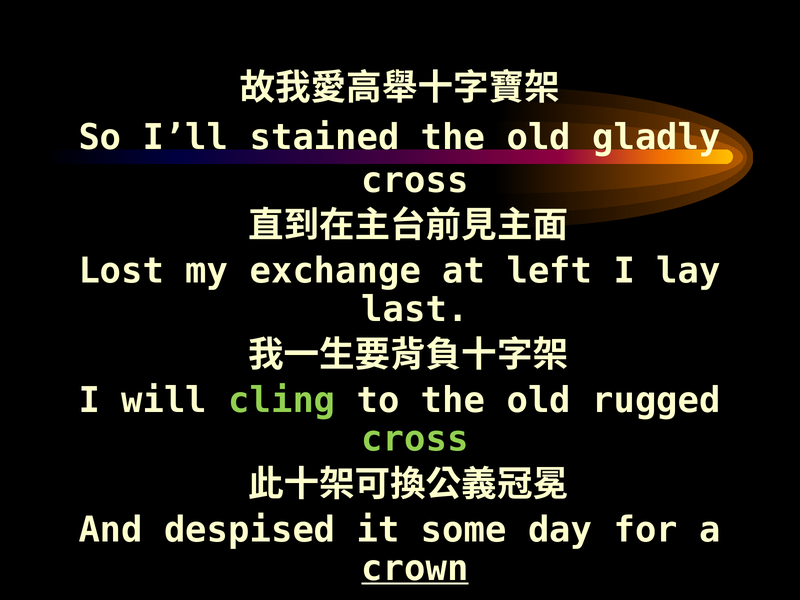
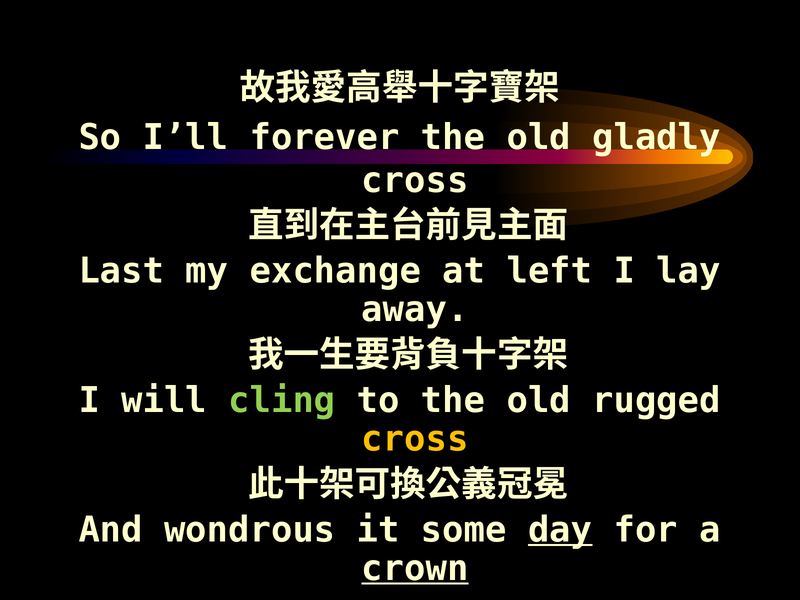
stained: stained -> forever (325, 138)
Lost: Lost -> Last (121, 271)
last: last -> away (415, 309)
cross colour: light green -> yellow (415, 439)
despised: despised -> wondrous (250, 530)
day underline: none -> present (560, 530)
